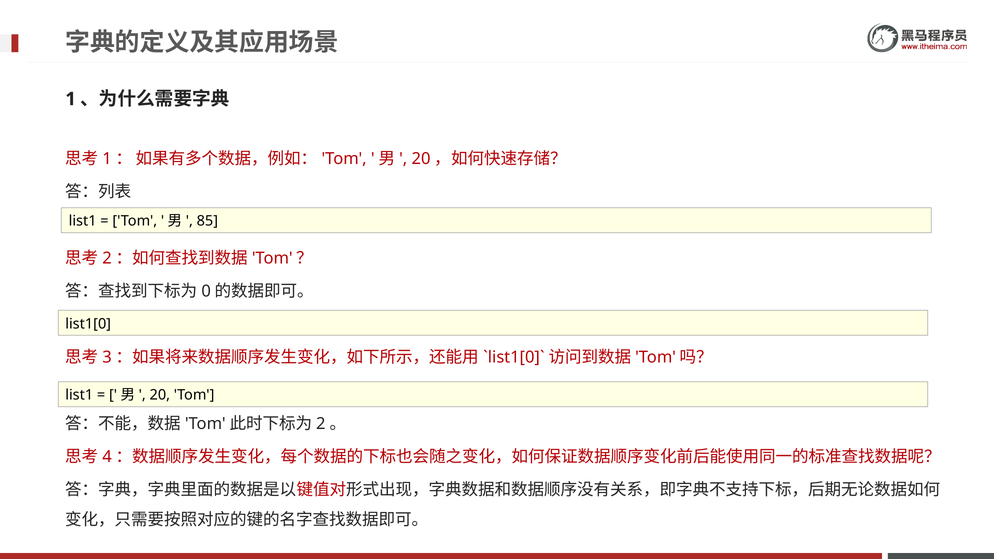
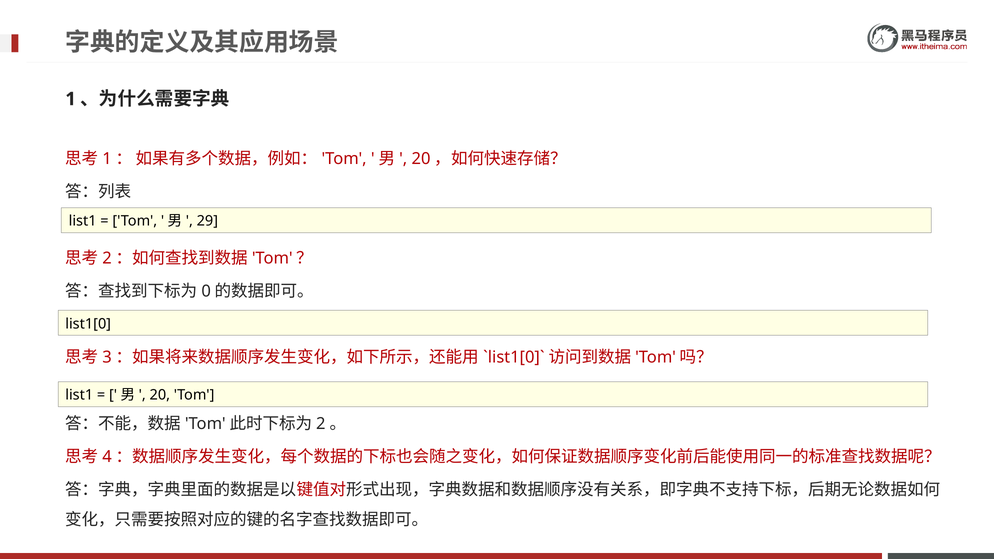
85: 85 -> 29 (207, 221)
